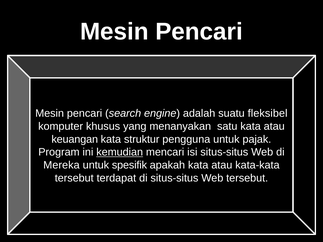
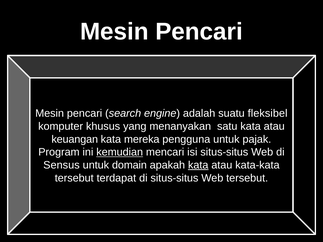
struktur: struktur -> mereka (142, 139)
Mereka: Mereka -> Sensus (61, 165)
spesifik: spesifik -> domain (129, 165)
kata underline: none -> present (198, 165)
